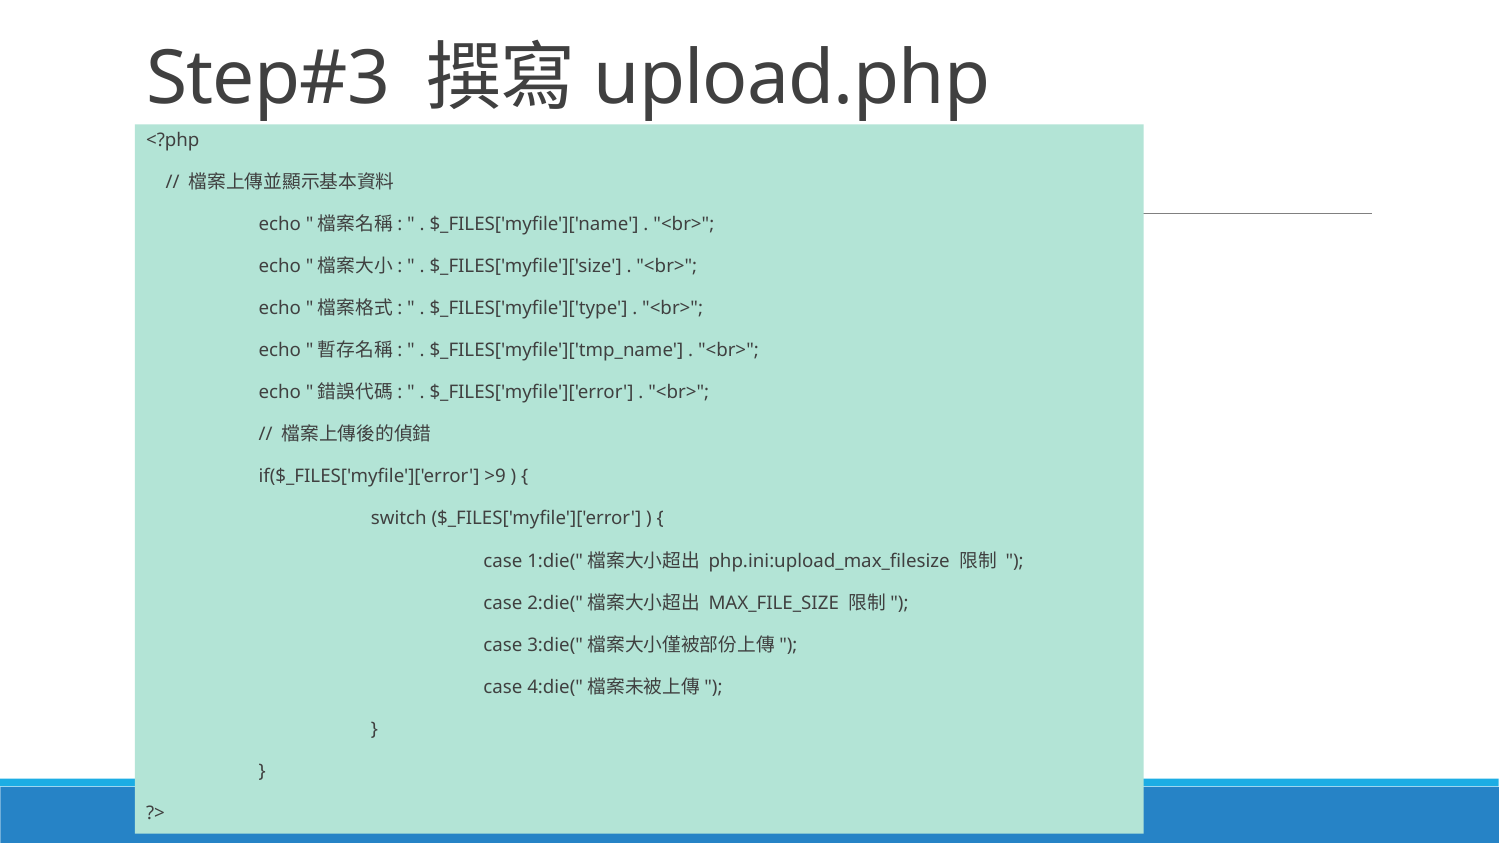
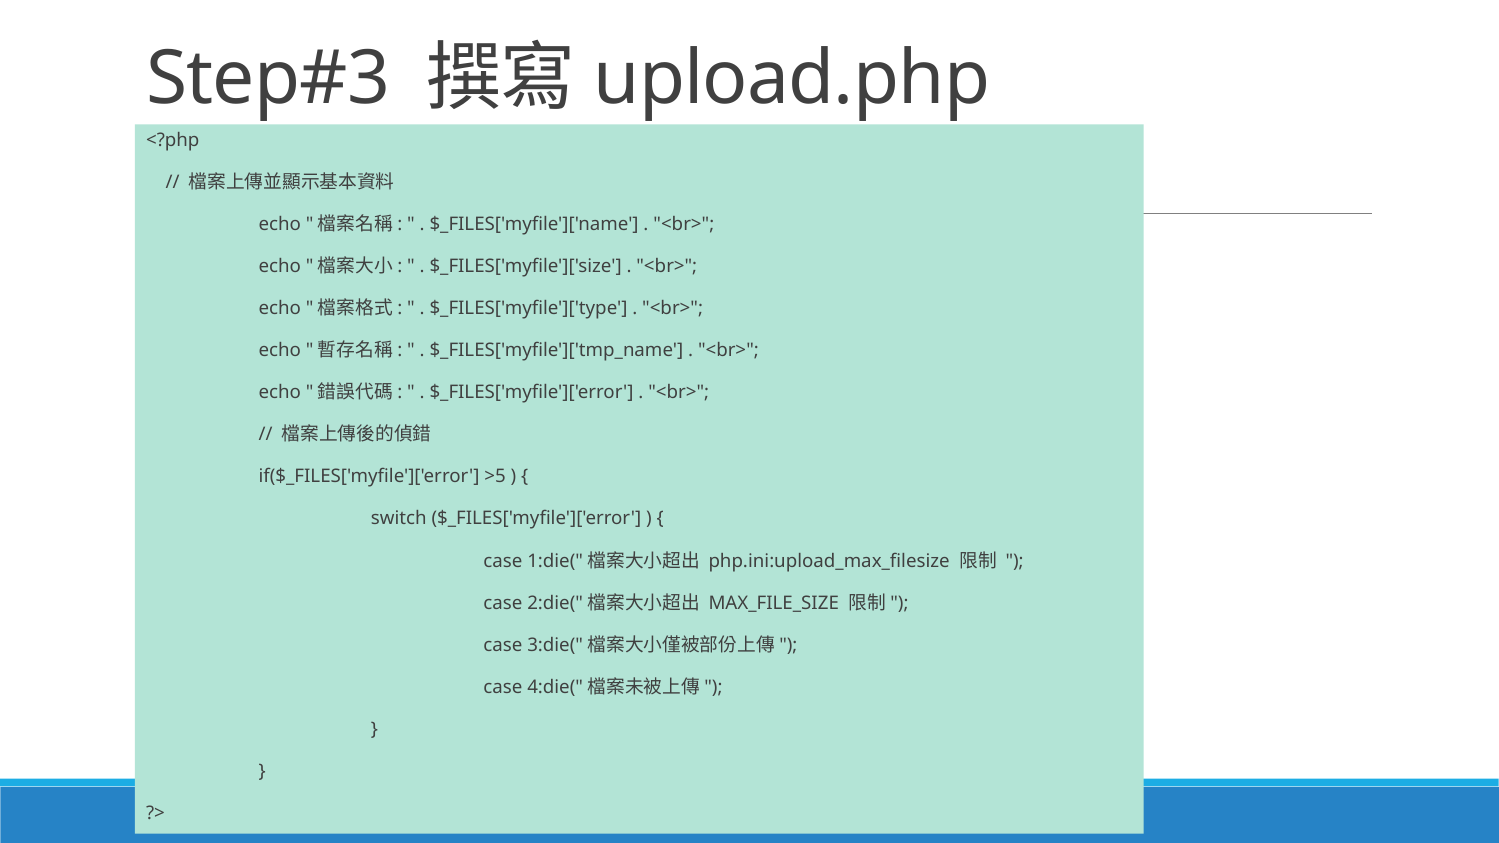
>9: >9 -> >5 (495, 477)
